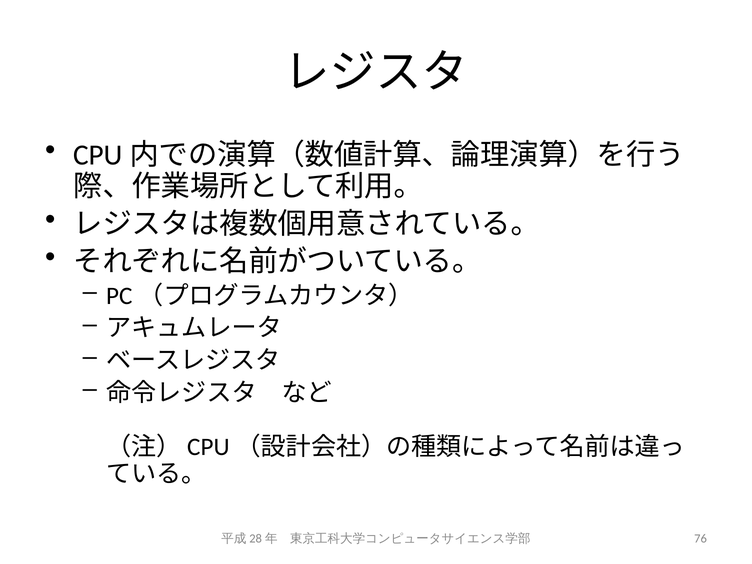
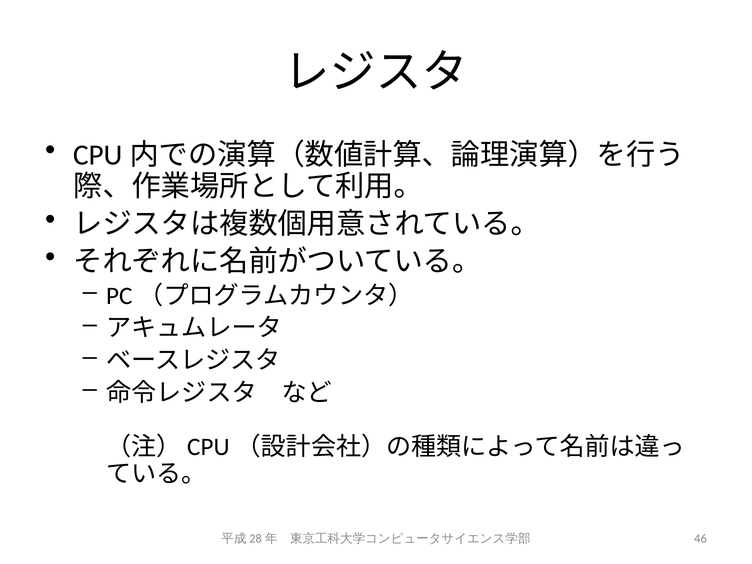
76: 76 -> 46 (701, 538)
